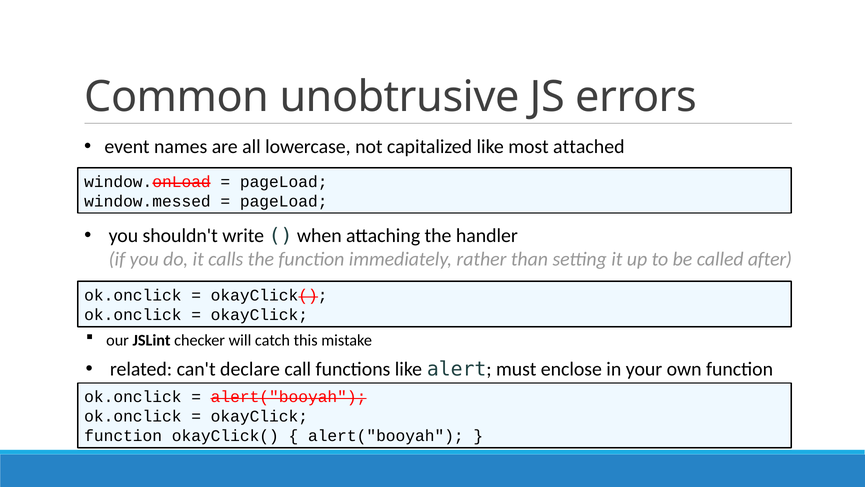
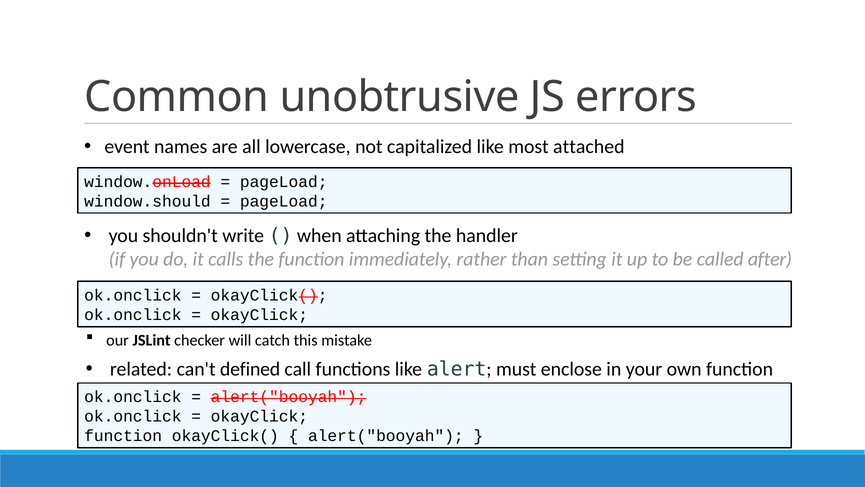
window.messed: window.messed -> window.should (147, 201)
declare: declare -> defined (250, 369)
